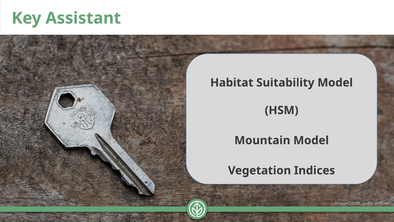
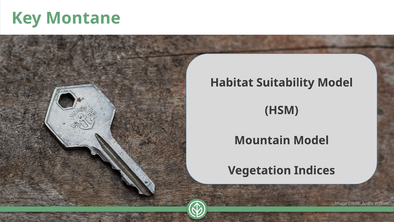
Assistant: Assistant -> Montane (83, 18)
